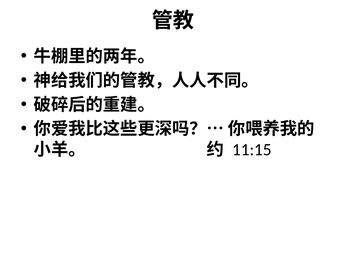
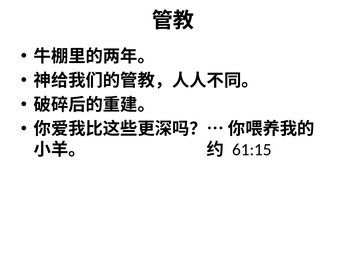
11:15: 11:15 -> 61:15 (252, 150)
